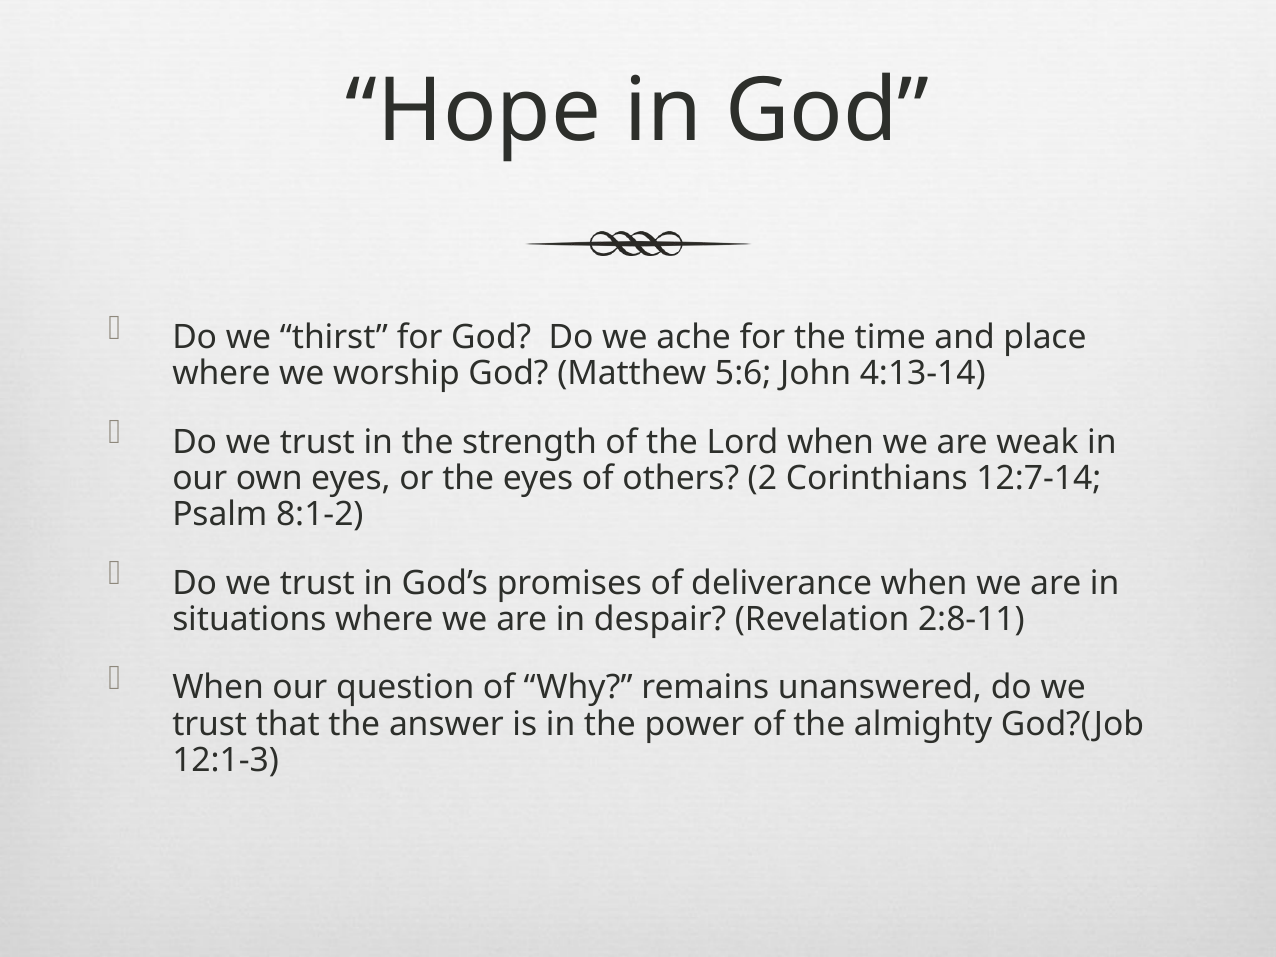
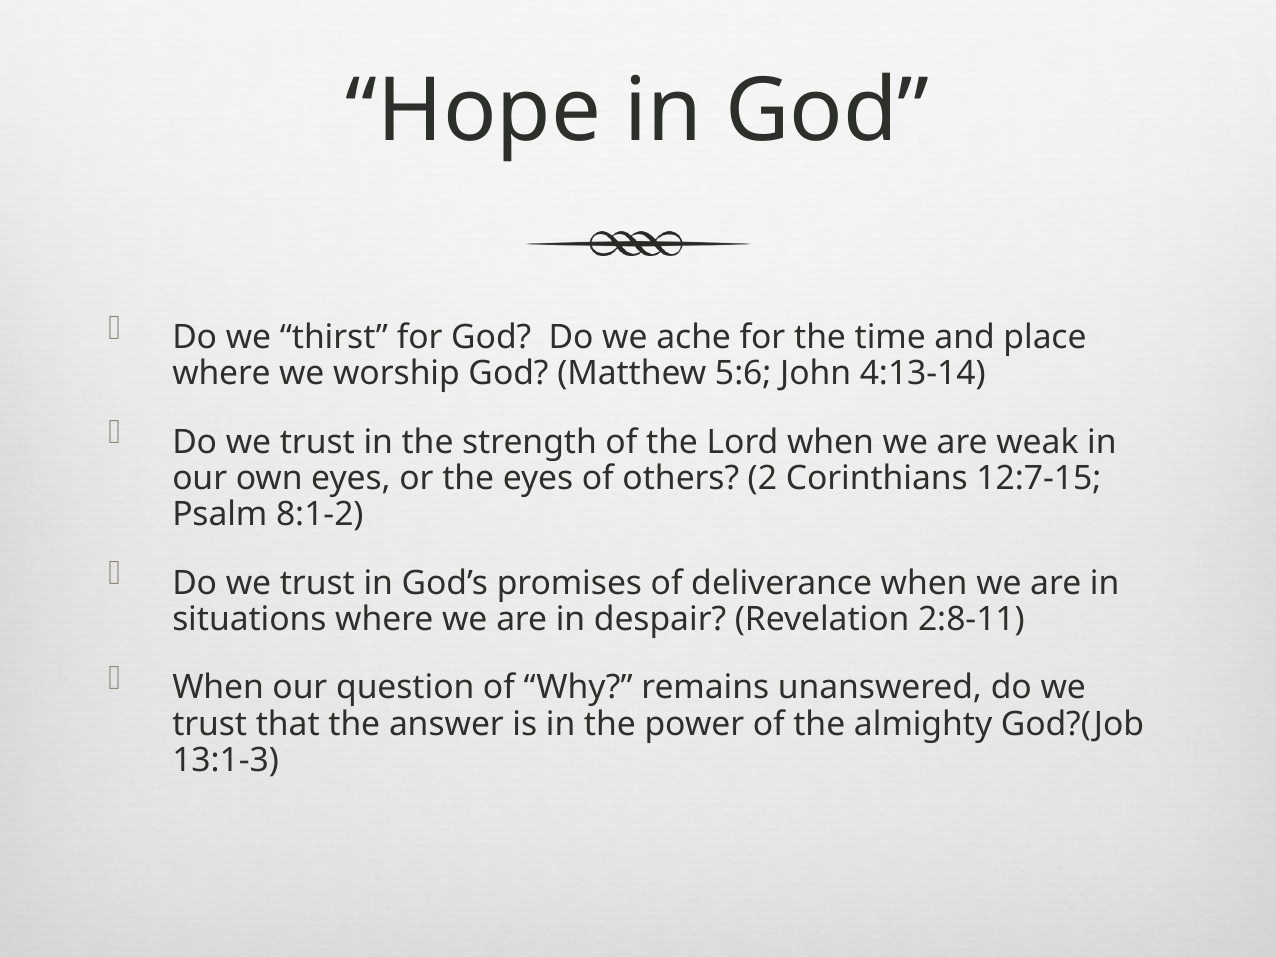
12:7-14: 12:7-14 -> 12:7-15 (1039, 478)
12:1-3: 12:1-3 -> 13:1-3 (226, 760)
